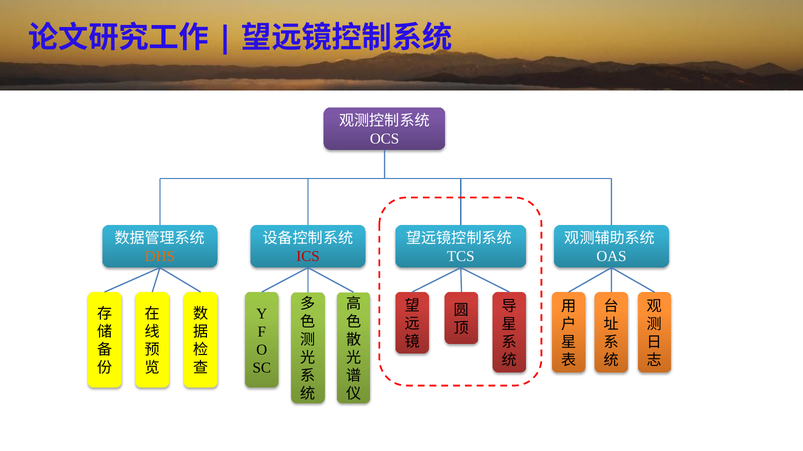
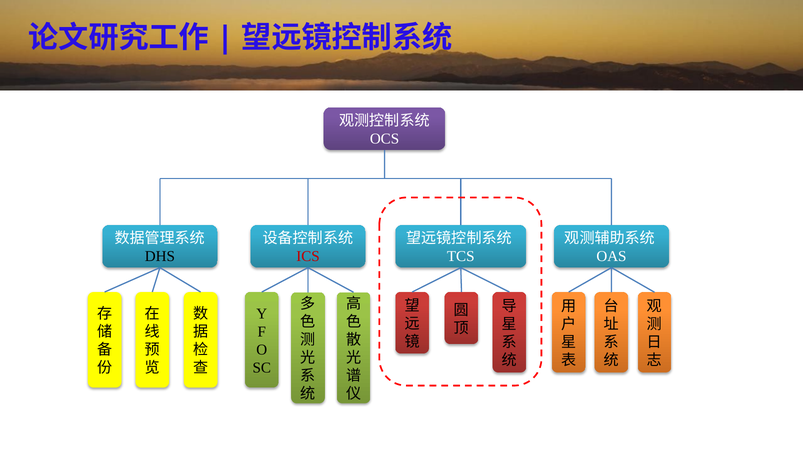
DHS colour: orange -> black (160, 257)
